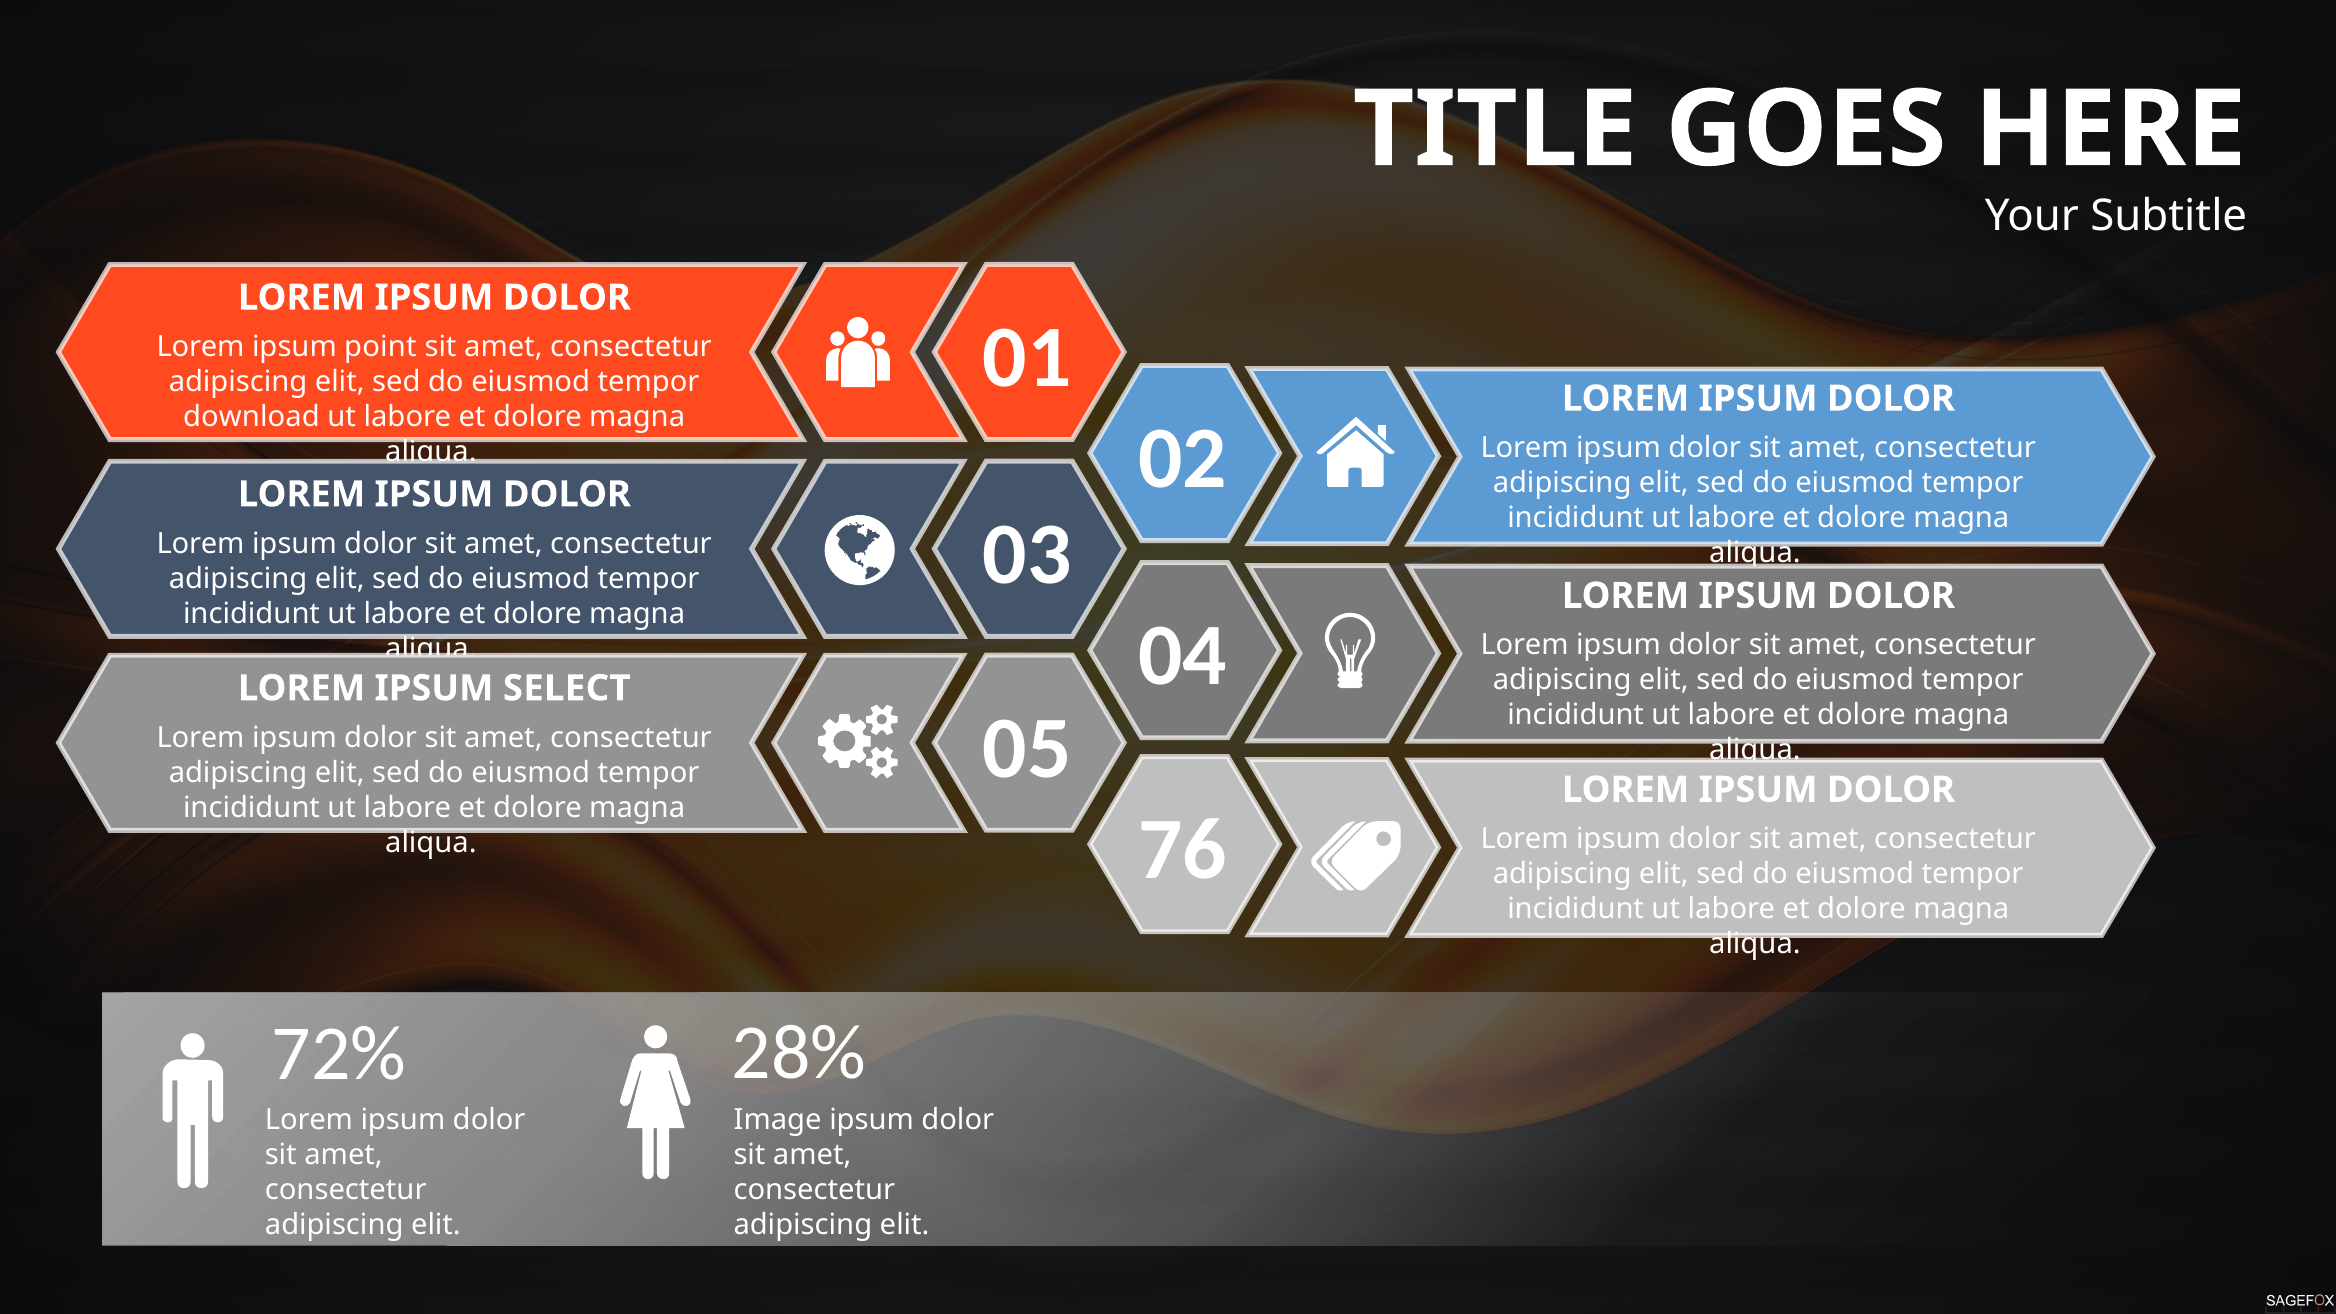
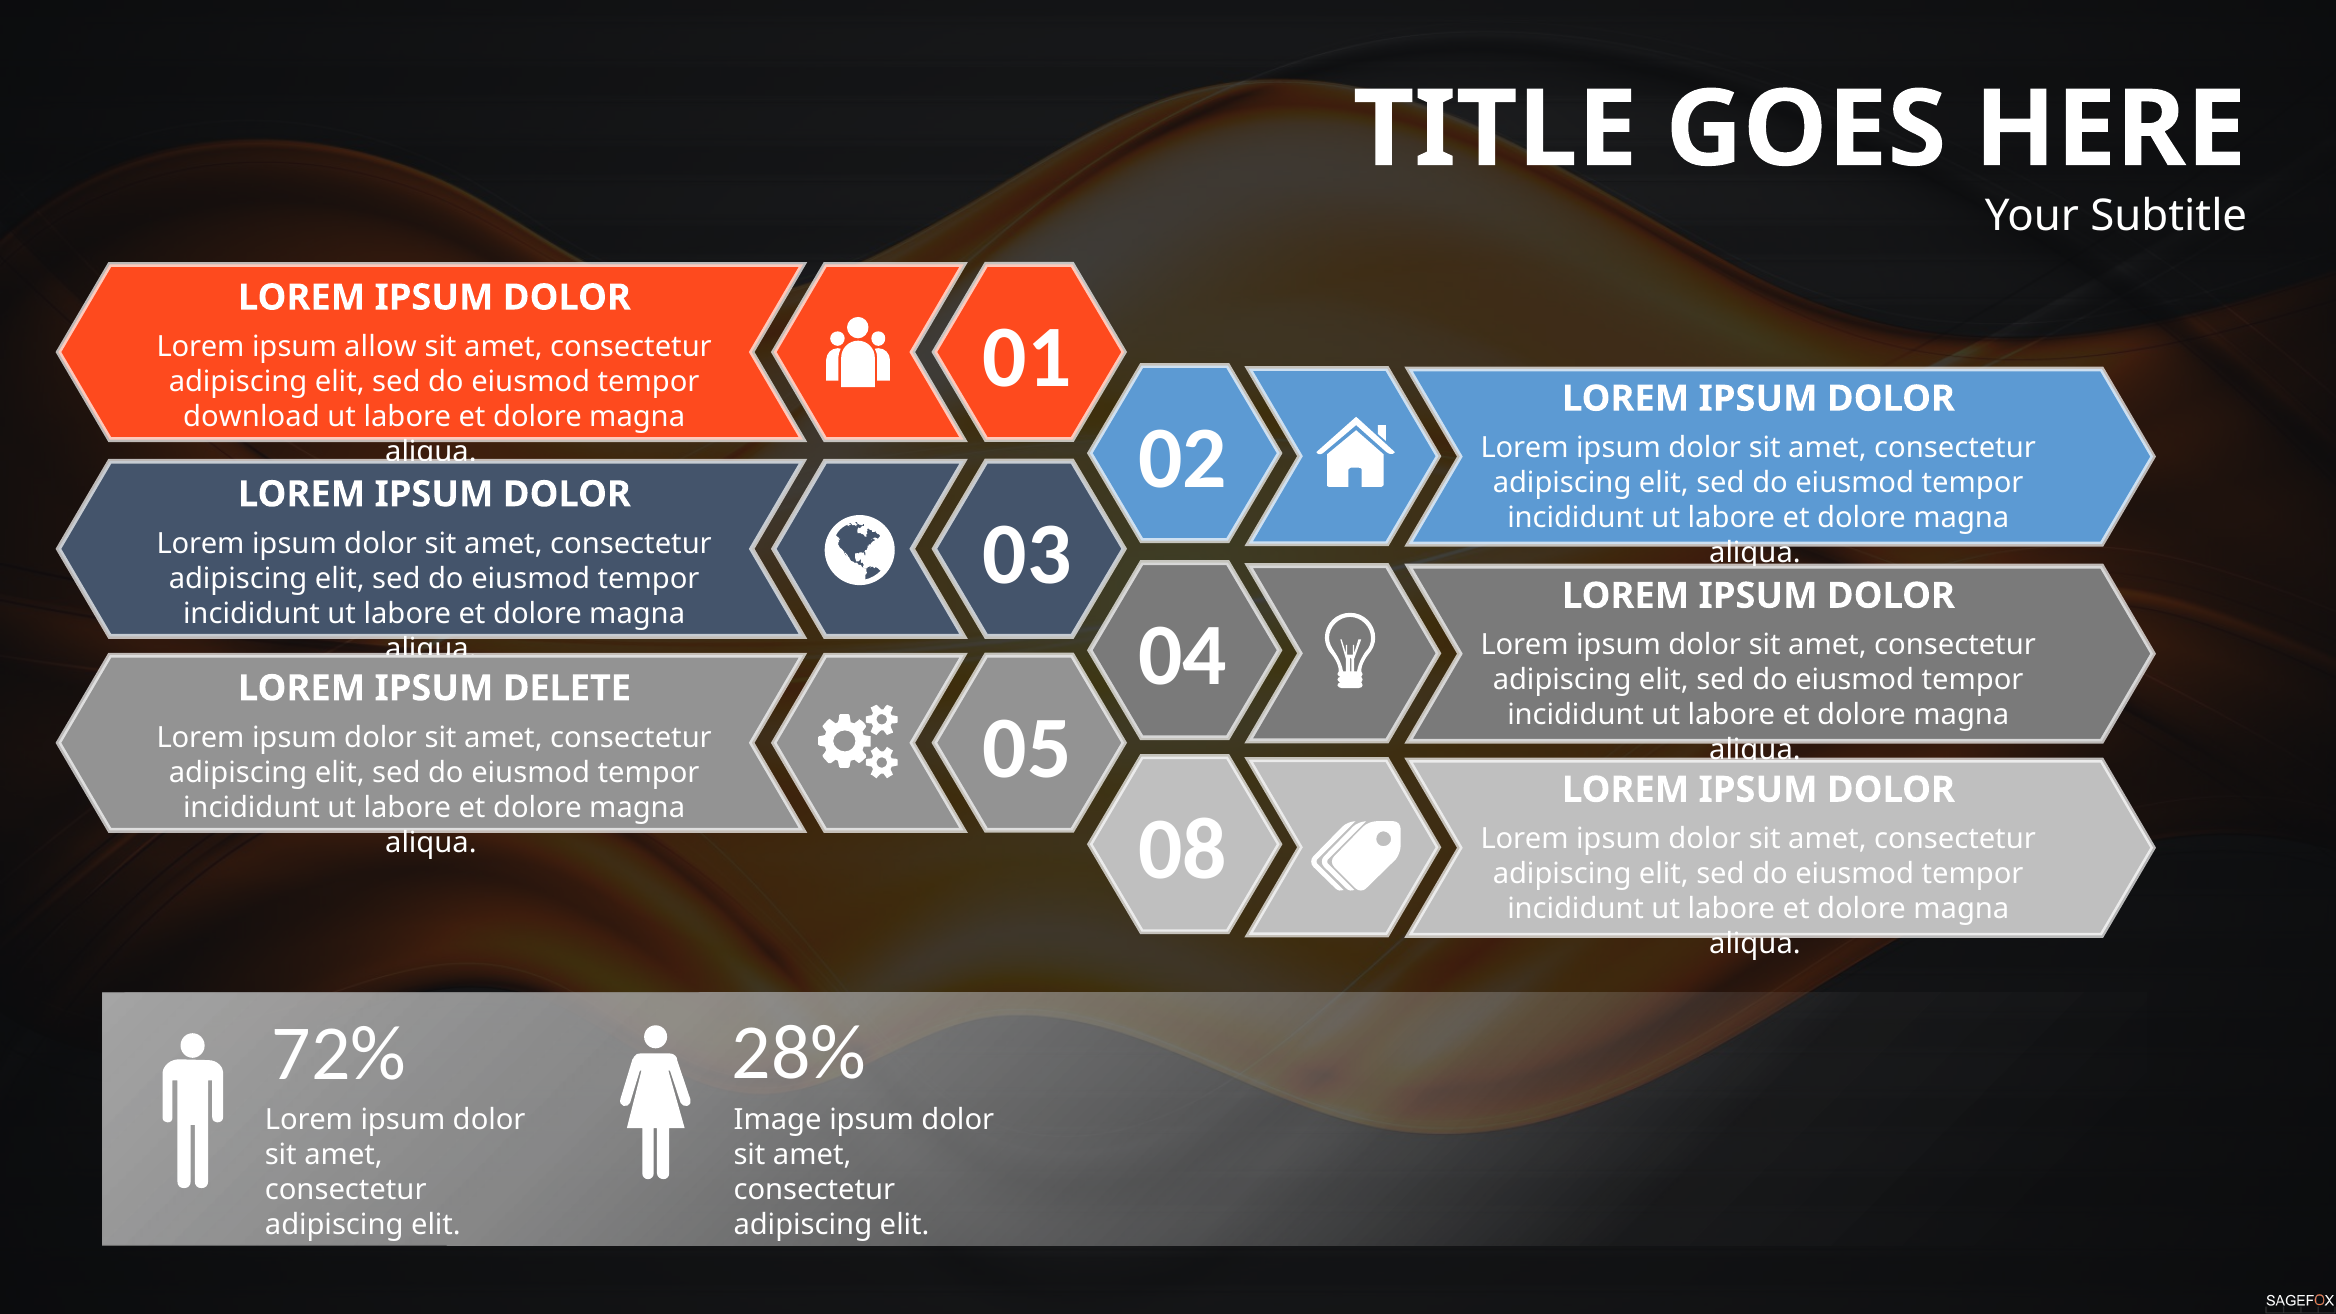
point: point -> allow (381, 347)
SELECT: SELECT -> DELETE (567, 688)
76: 76 -> 08 (1183, 850)
